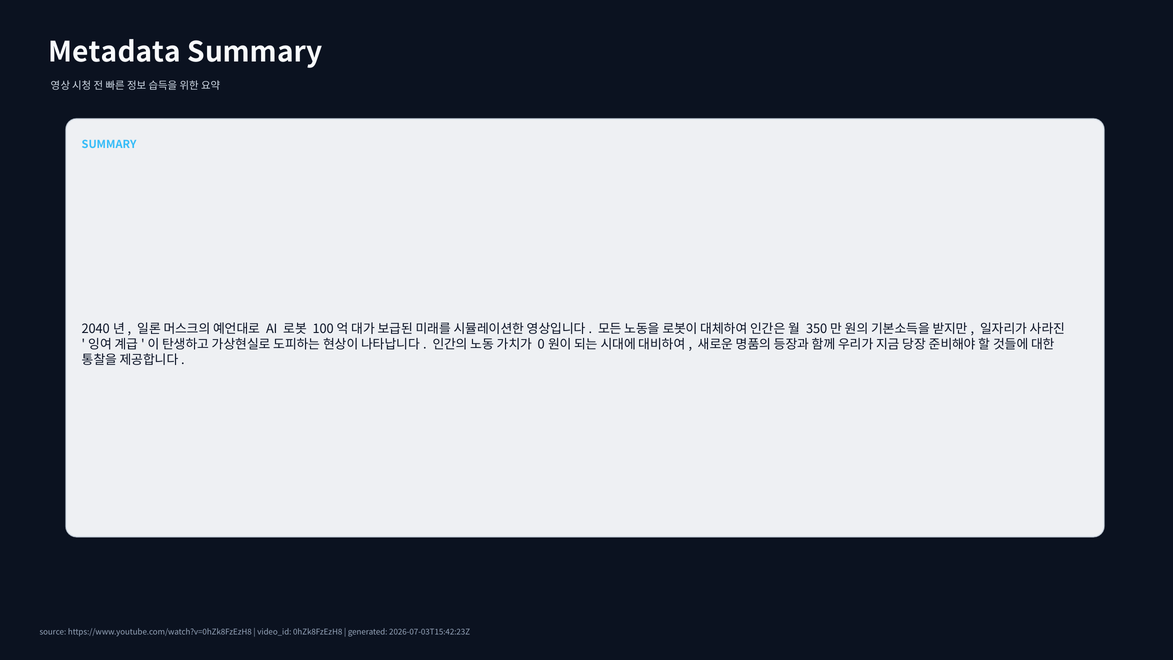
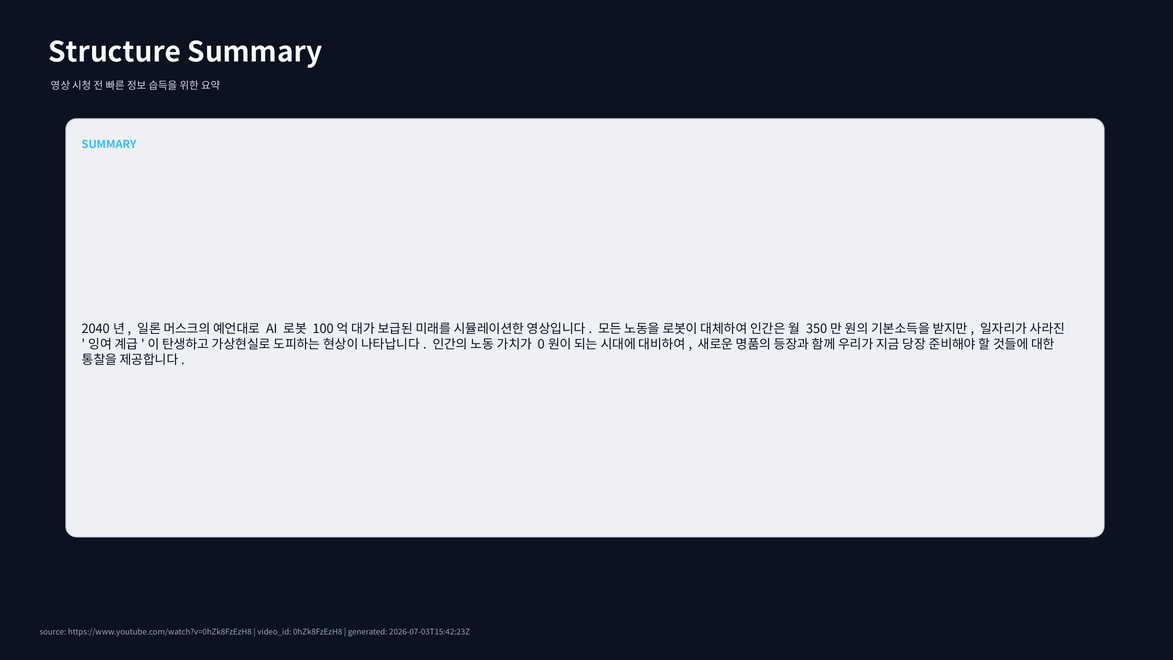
Metadata: Metadata -> Structure (115, 53)
